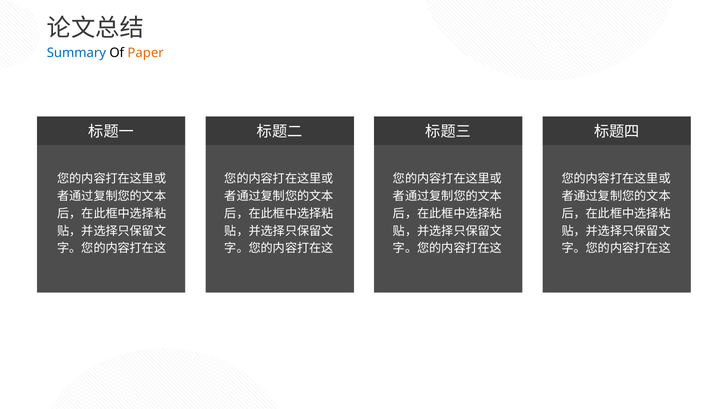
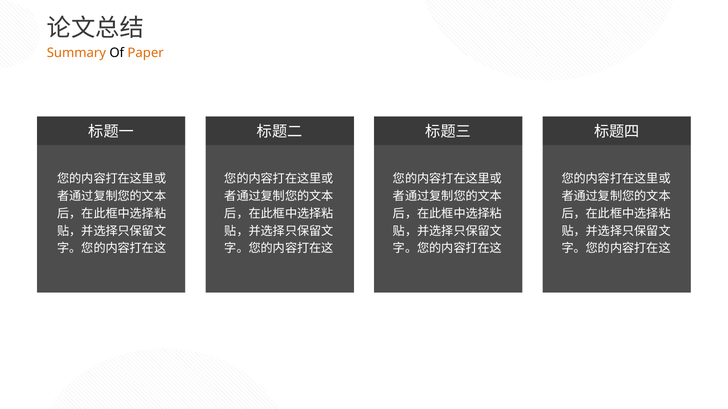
Summary colour: blue -> orange (76, 53)
